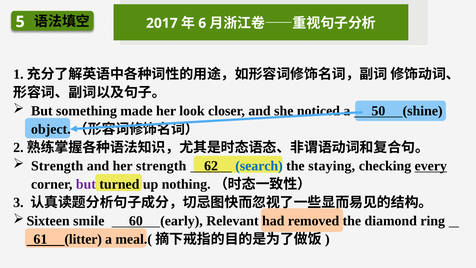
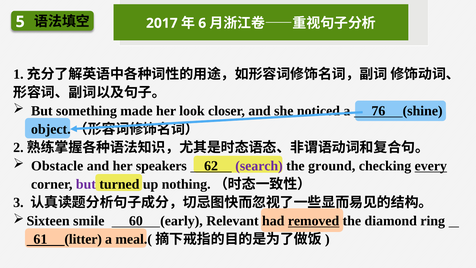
50: 50 -> 76 (378, 111)
Strength: Strength -> Obstacle (57, 166)
her strength: strength -> speakers (161, 166)
search colour: blue -> purple (259, 166)
staying: staying -> ground (332, 166)
removed underline: none -> present (314, 221)
